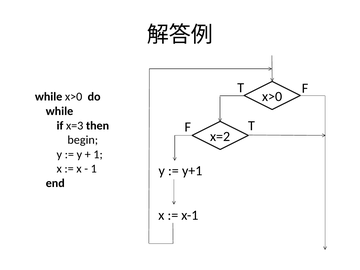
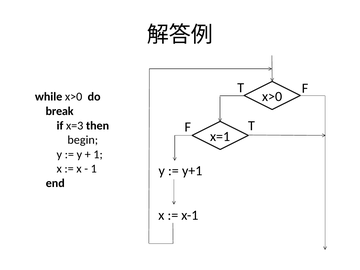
while: while -> break (60, 111)
x=2: x=2 -> x=1 (220, 136)
